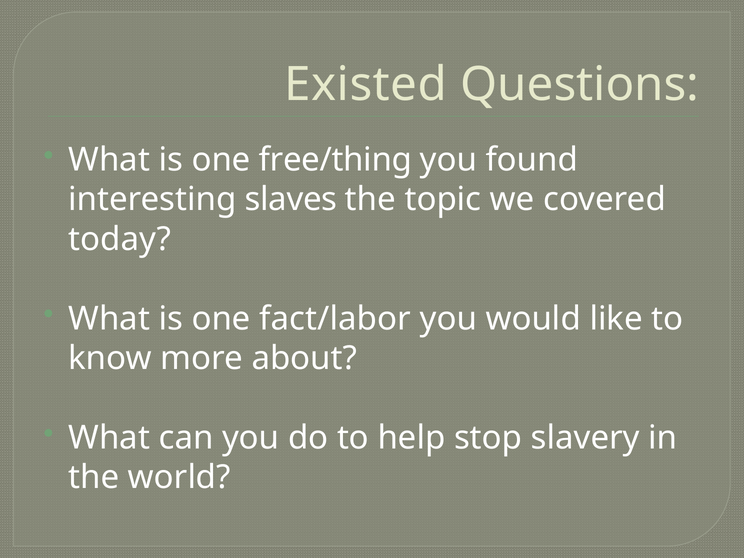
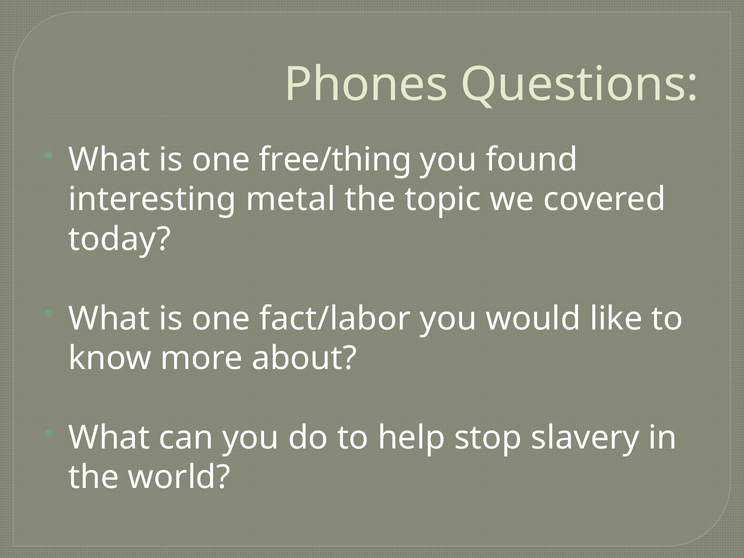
Existed: Existed -> Phones (366, 85)
slaves: slaves -> metal (291, 200)
